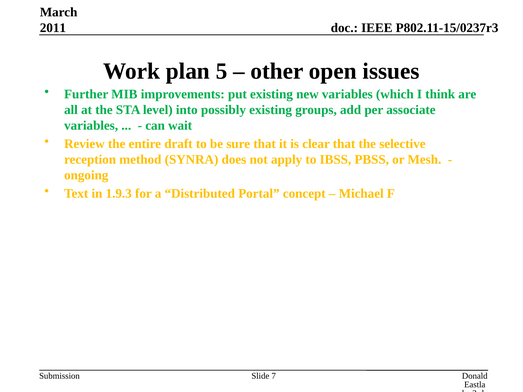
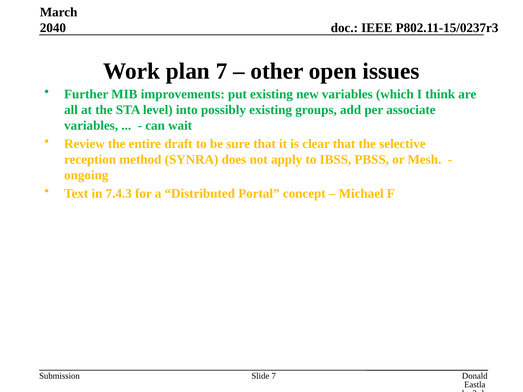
2011: 2011 -> 2040 (53, 28)
plan 5: 5 -> 7 (222, 71)
1.9.3: 1.9.3 -> 7.4.3 (119, 194)
